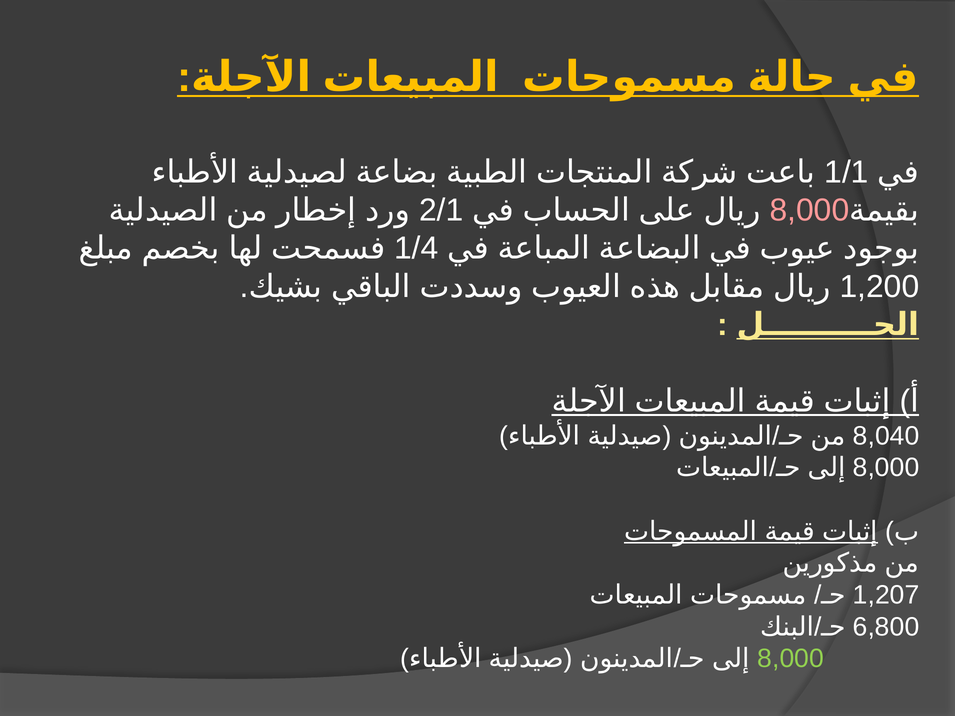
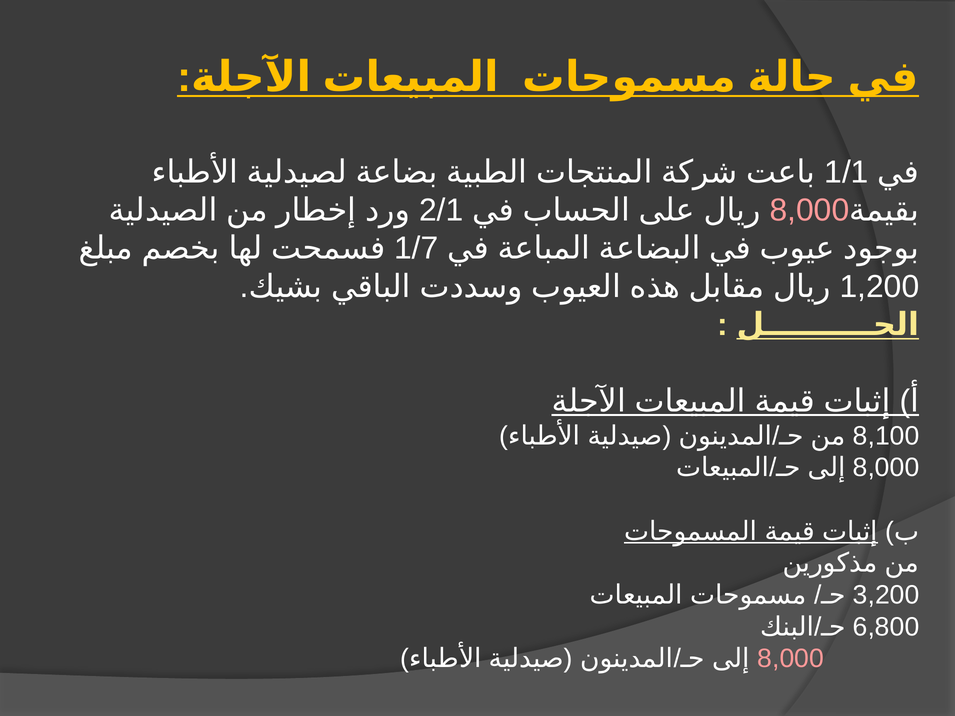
1/4: 1/4 -> 1/7 (416, 248)
8,040: 8,040 -> 8,100 (886, 436)
1,207: 1,207 -> 3,200 (886, 595)
8,000 colour: light green -> pink (791, 659)
